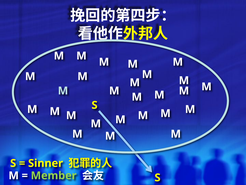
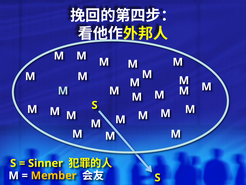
Member colour: light green -> yellow (54, 175)
